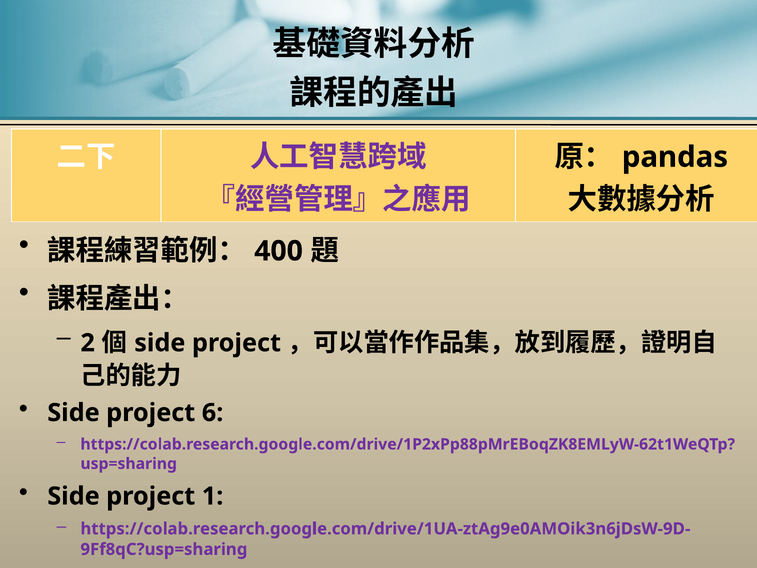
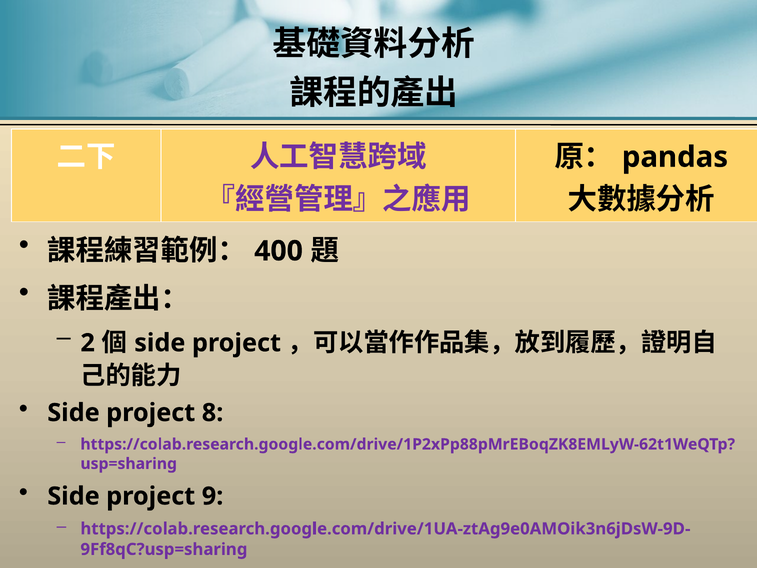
6: 6 -> 8 (213, 413)
1: 1 -> 9 (213, 496)
